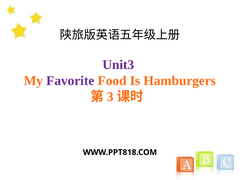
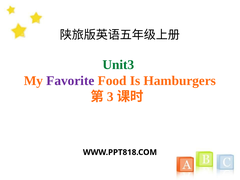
Unit3 colour: purple -> green (118, 65)
